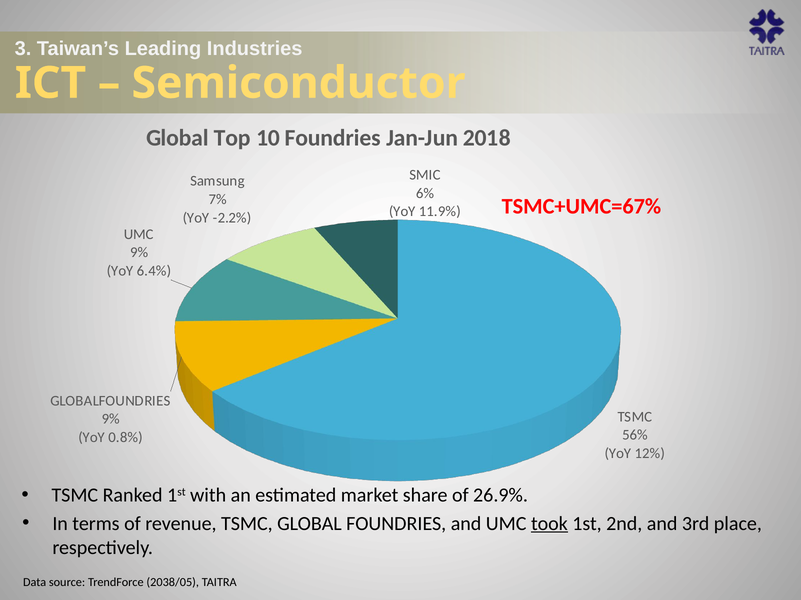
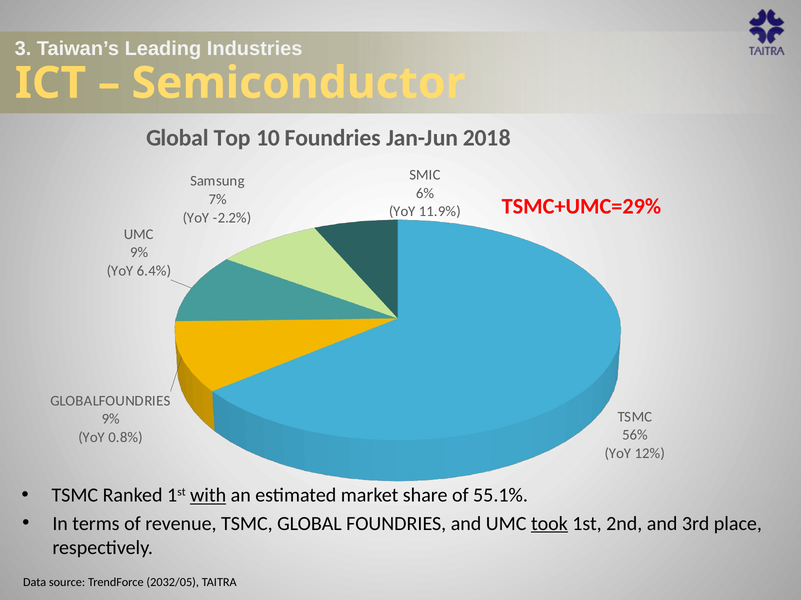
TSMC+UMC=67%: TSMC+UMC=67% -> TSMC+UMC=29% (581, 207)
with underline: none -> present (208, 496)
26.9%: 26.9% -> 55.1% (501, 496)
2038/05: 2038/05 -> 2032/05 (173, 583)
